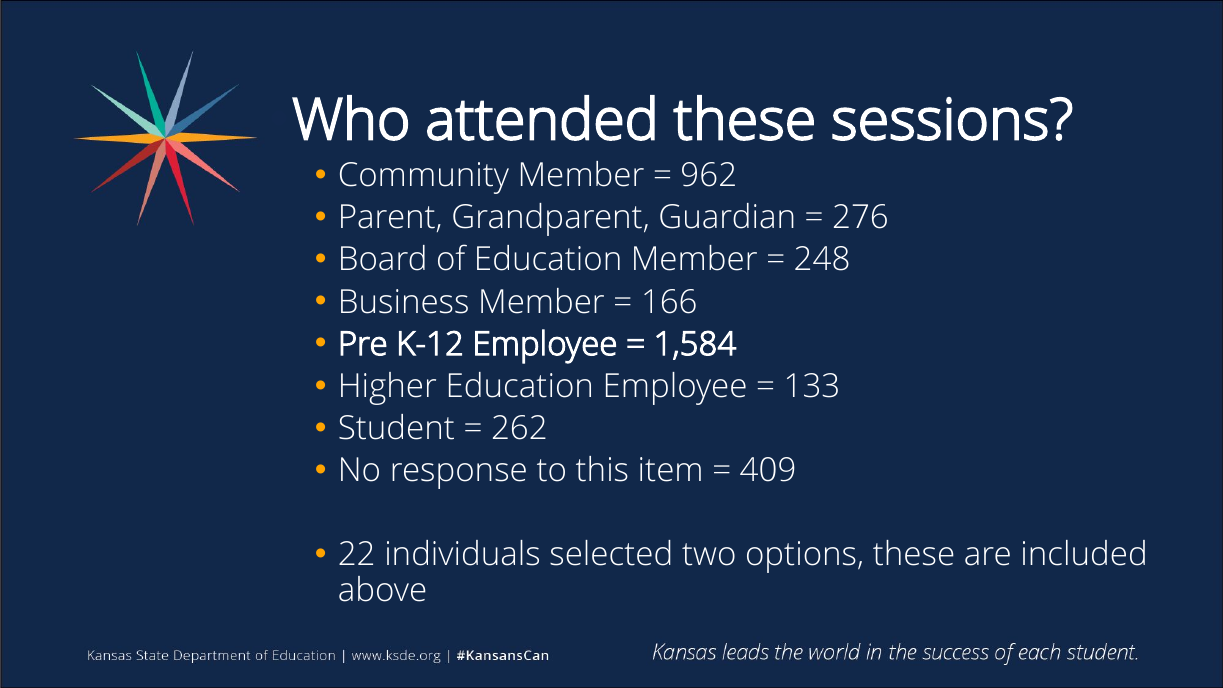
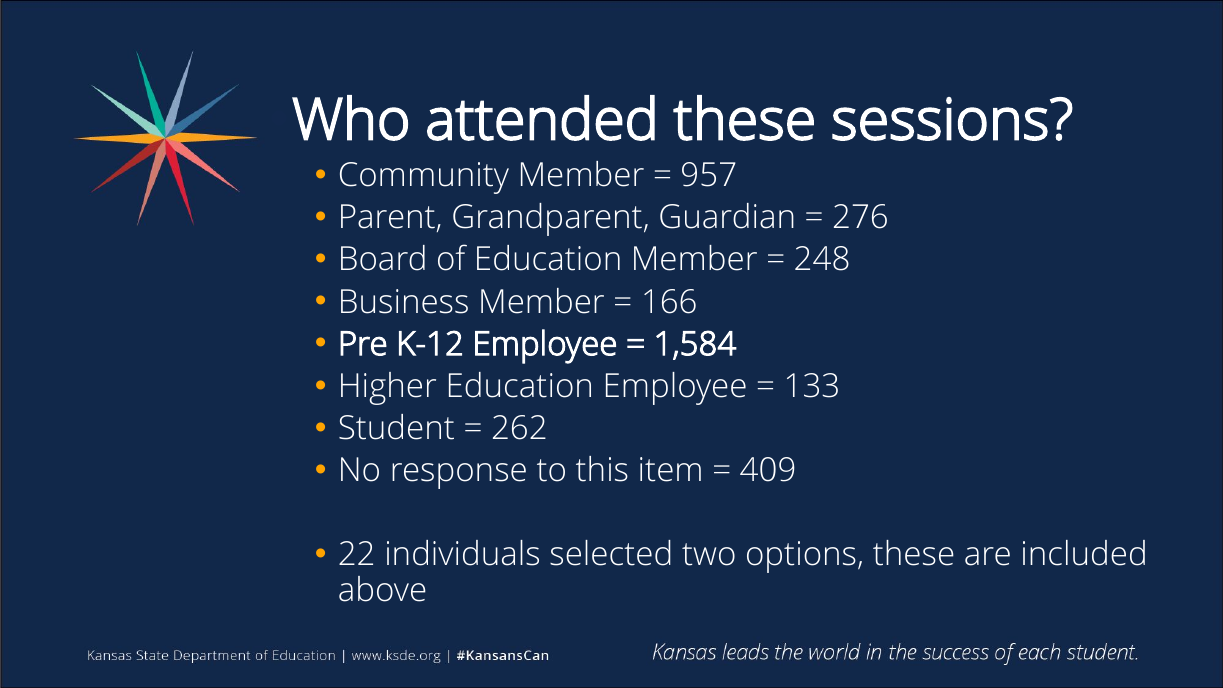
962: 962 -> 957 (709, 176)
